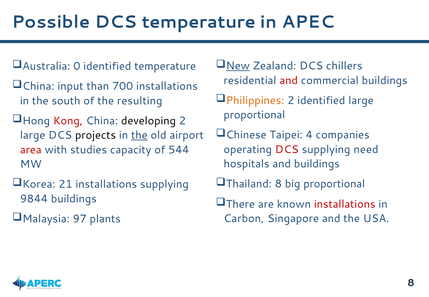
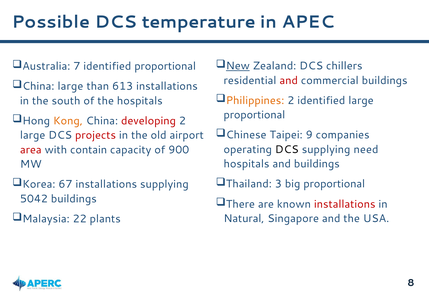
0: 0 -> 7 (77, 66)
identified temperature: temperature -> proportional (165, 66)
China input: input -> large (70, 86)
700: 700 -> 613 (123, 86)
the resulting: resulting -> hospitals (140, 101)
Kong colour: red -> orange (68, 121)
developing colour: black -> red (149, 121)
4: 4 -> 9 (309, 135)
projects colour: black -> red (96, 135)
the underline: present -> none (139, 135)
DCS colour: red -> black (287, 149)
studies: studies -> contain (89, 150)
544: 544 -> 900 (179, 150)
Thailand 8: 8 -> 3 (278, 184)
21: 21 -> 67 (65, 184)
9844: 9844 -> 5042 (34, 199)
97: 97 -> 22 (80, 219)
Carbon: Carbon -> Natural (244, 219)
